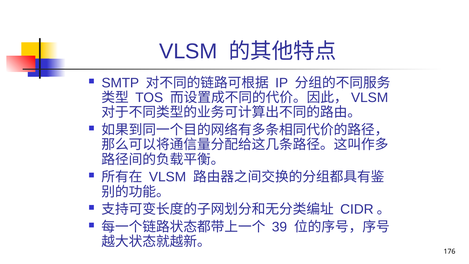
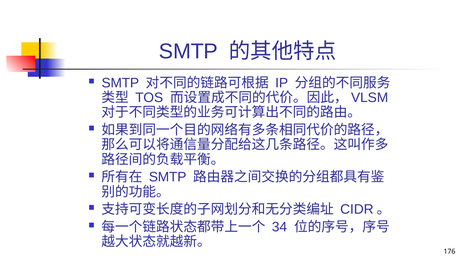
VLSM: VLSM -> SMTP (188, 51)
VLSM: VLSM -> SMTP (168, 177)
39: 39 -> 34 (280, 227)
